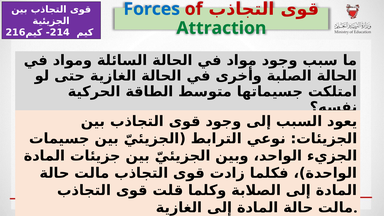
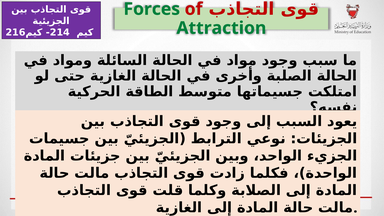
Forces colour: blue -> green (152, 9)
